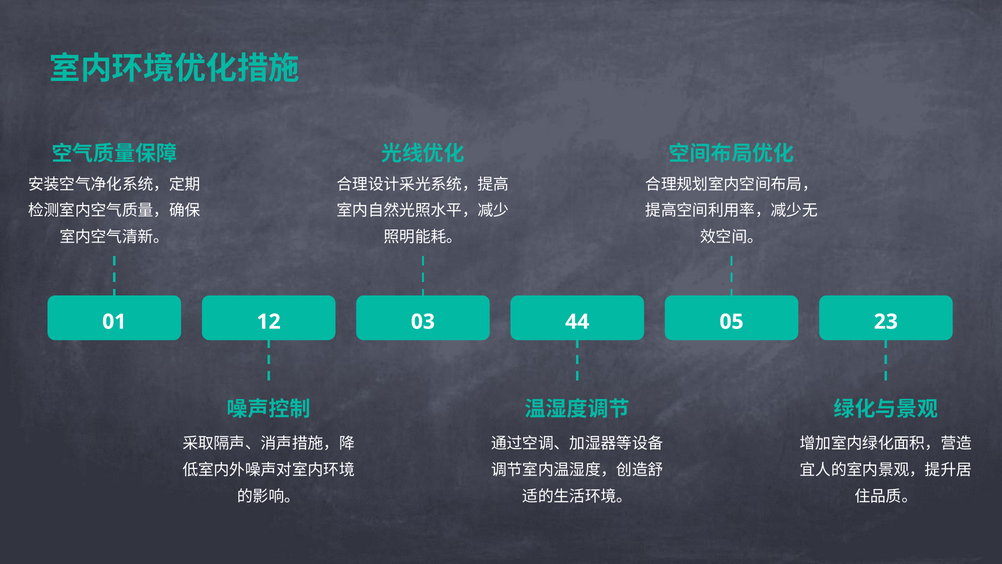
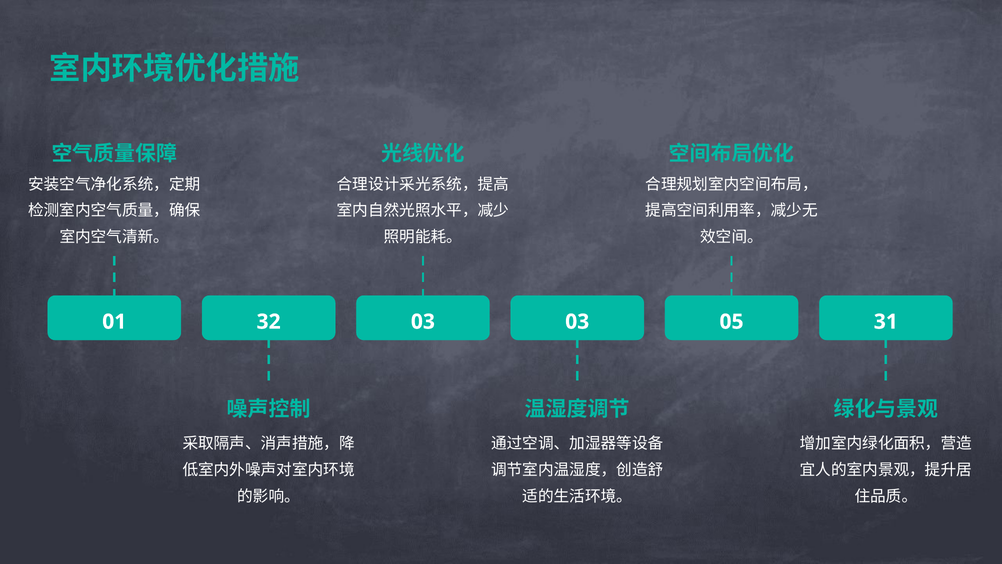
12: 12 -> 32 (269, 322)
03 44: 44 -> 03 (577, 322)
23: 23 -> 31 (886, 322)
